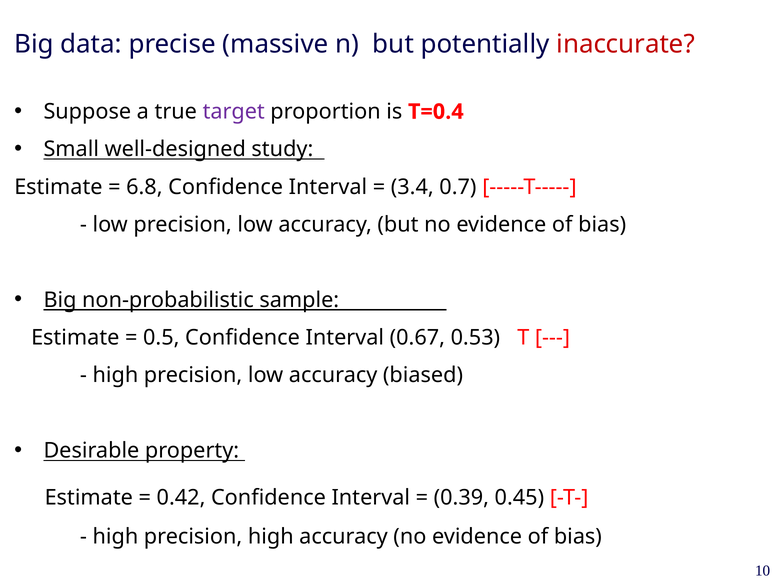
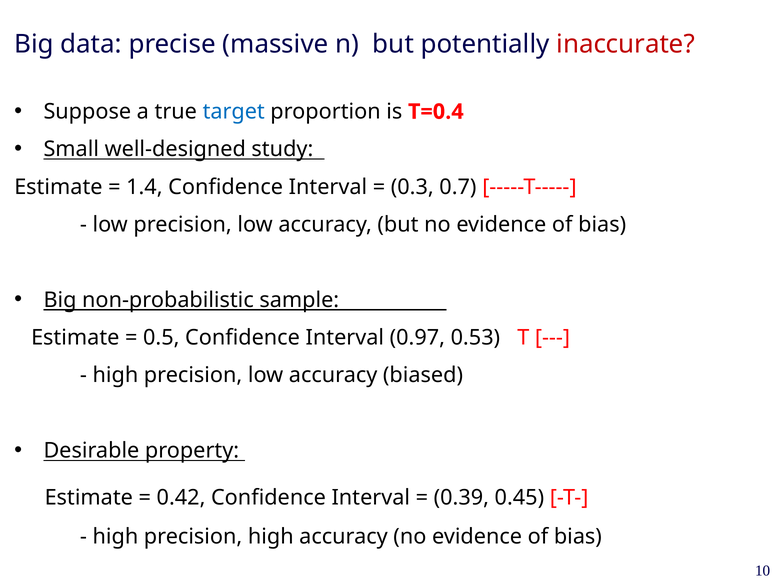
target colour: purple -> blue (234, 112)
6.8: 6.8 -> 1.4 (144, 187)
3.4: 3.4 -> 0.3 (412, 187)
0.67: 0.67 -> 0.97 (417, 338)
